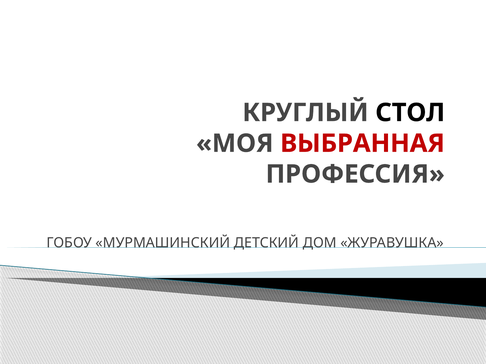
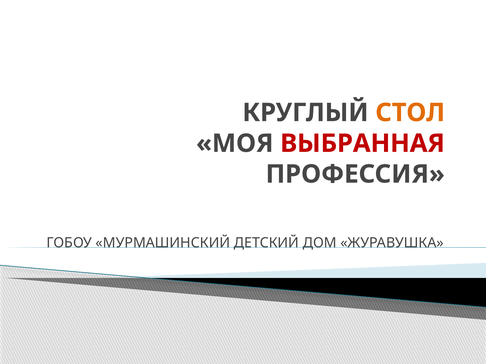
СТОЛ colour: black -> orange (410, 113)
